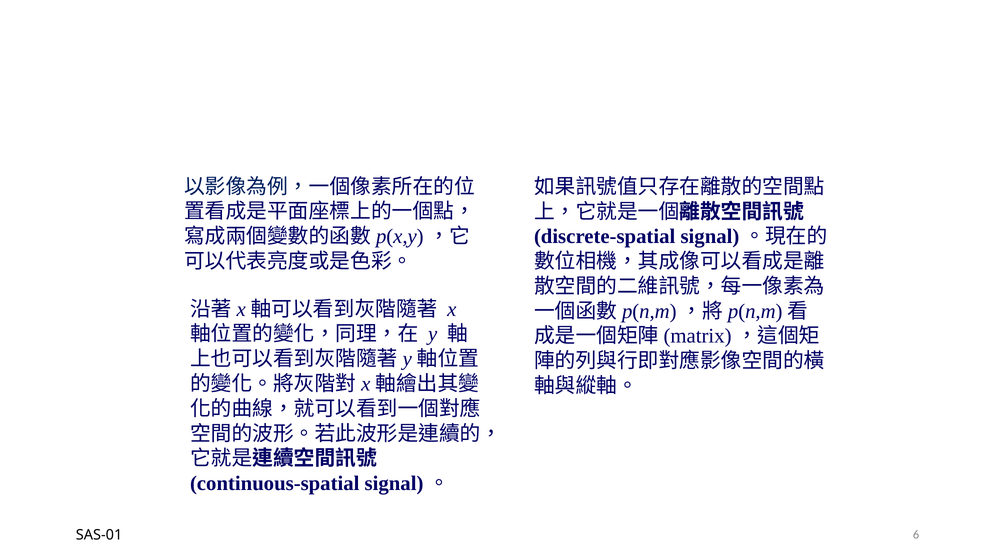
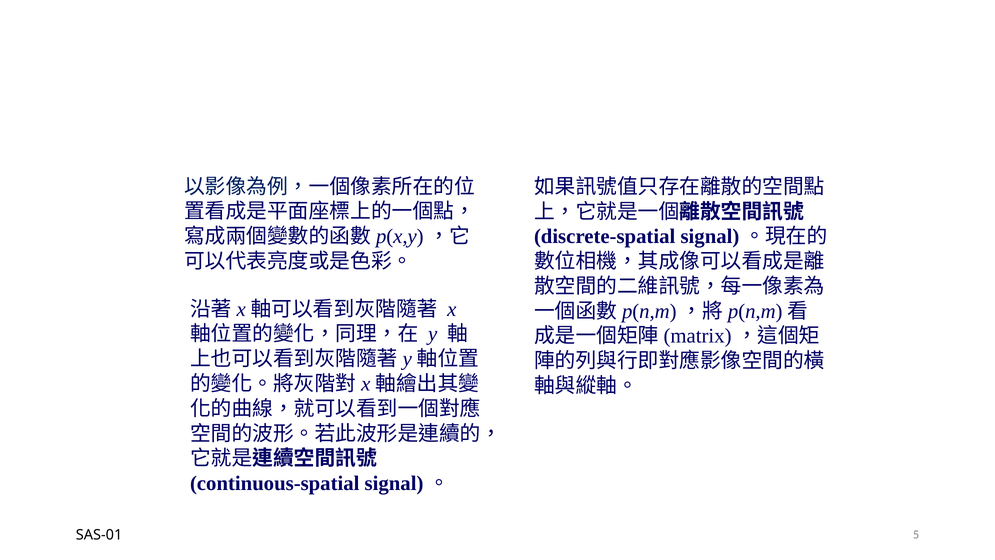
6: 6 -> 5 (916, 534)
